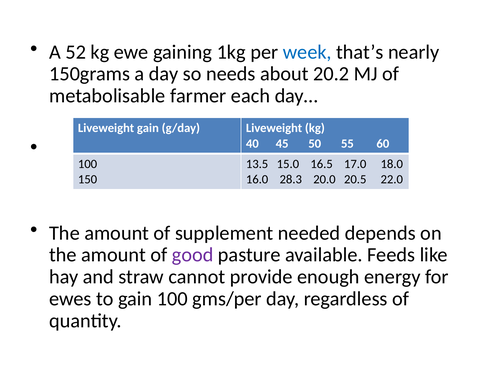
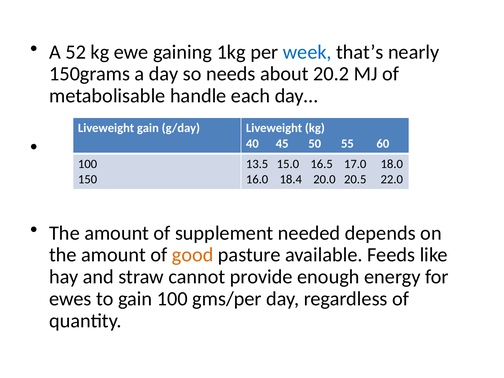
farmer: farmer -> handle (198, 96)
28.3: 28.3 -> 18.4 (291, 179)
good colour: purple -> orange (193, 255)
